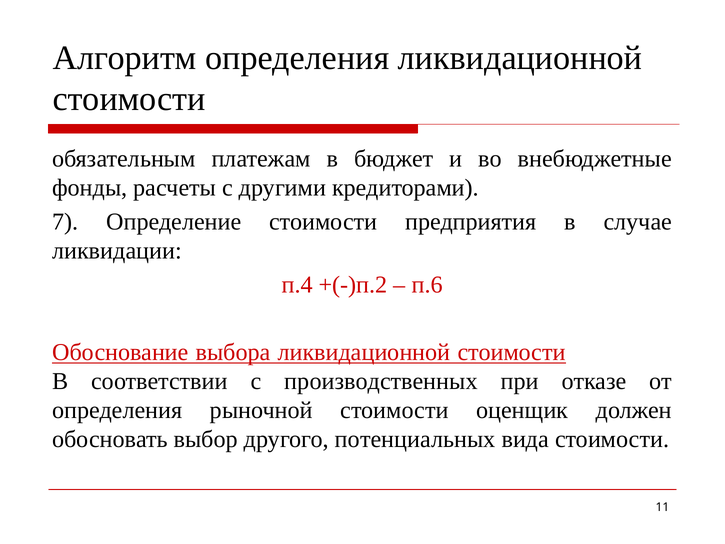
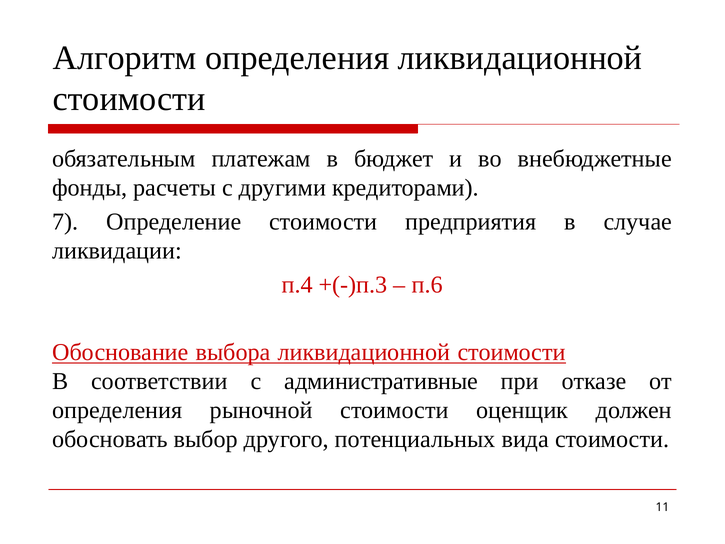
+(-)п.2: +(-)п.2 -> +(-)п.3 (353, 284)
производственных: производственных -> административные (381, 381)
